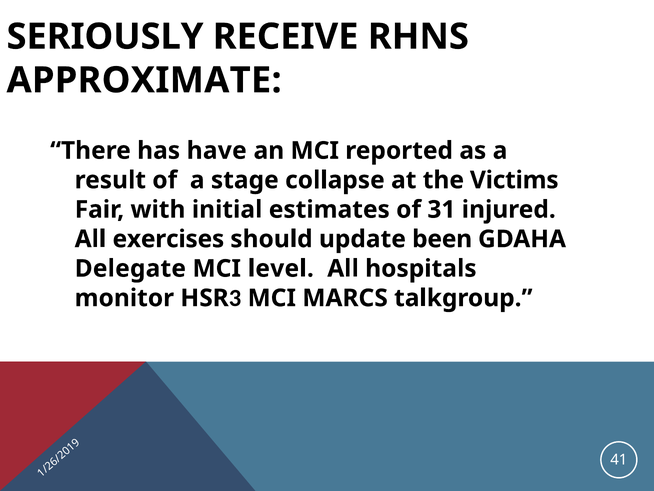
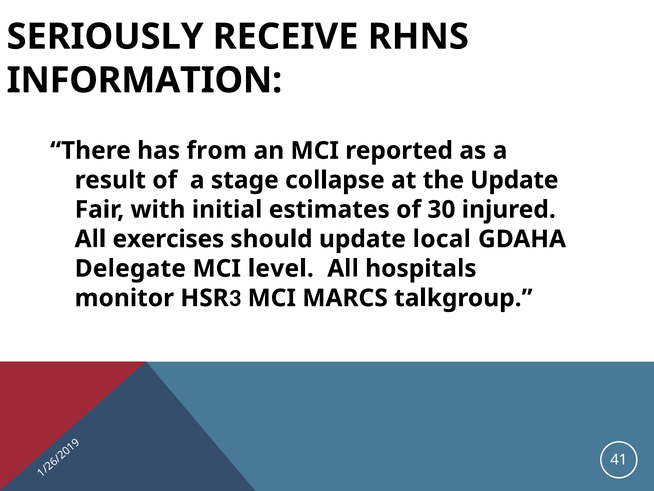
APPROXIMATE: APPROXIMATE -> INFORMATION (144, 80)
have: have -> from (217, 151)
the Victims: Victims -> Update (514, 180)
31: 31 -> 30 (441, 209)
been: been -> local (442, 239)
